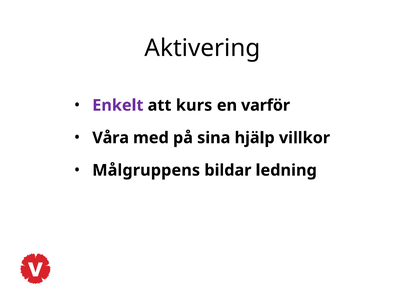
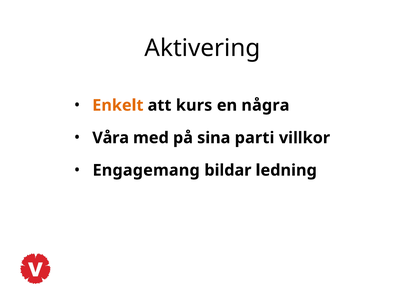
Enkelt colour: purple -> orange (118, 105)
varför: varför -> några (265, 105)
hjälp: hjälp -> parti (255, 138)
Målgruppens: Målgruppens -> Engagemang (146, 170)
